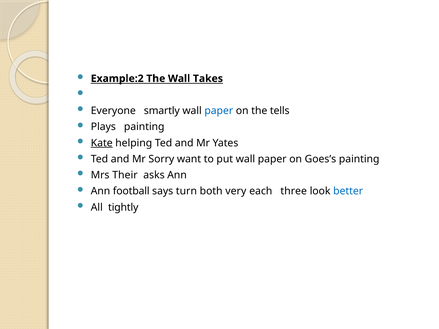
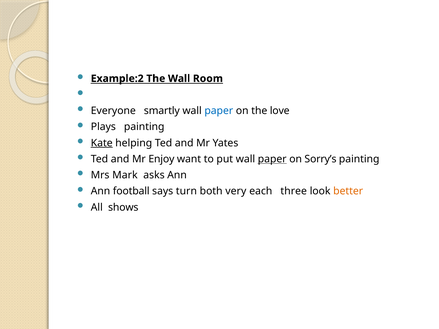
Takes: Takes -> Room (208, 79)
tells: tells -> love (280, 111)
Sorry: Sorry -> Enjoy (161, 159)
paper underline: none -> present (272, 159)
Goes’s: Goes’s -> Sorry’s (320, 159)
Their: Their -> Mark (125, 175)
better colour: blue -> orange (348, 191)
tightly: tightly -> shows (123, 207)
